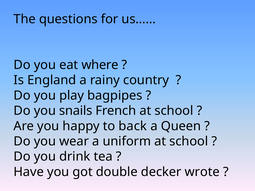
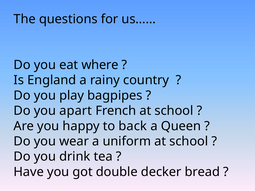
snails: snails -> apart (76, 111)
wrote: wrote -> bread (202, 172)
